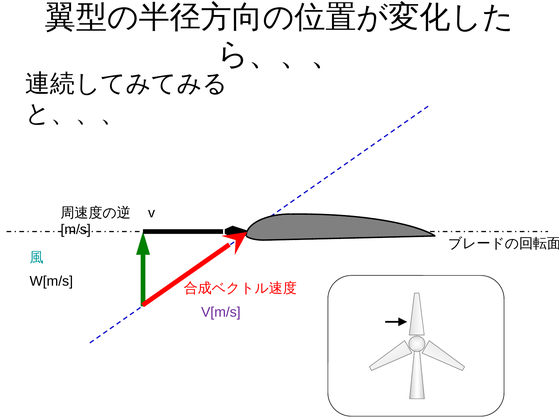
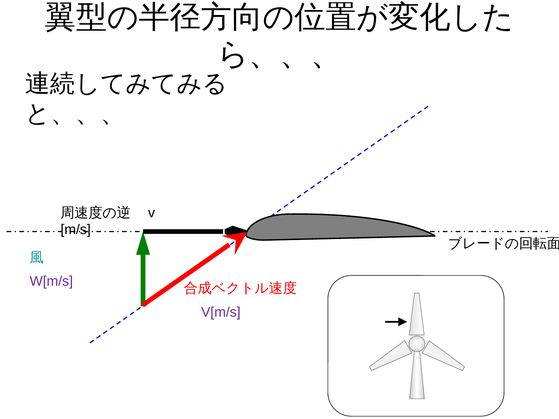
W[m/s colour: black -> purple (51, 281)
